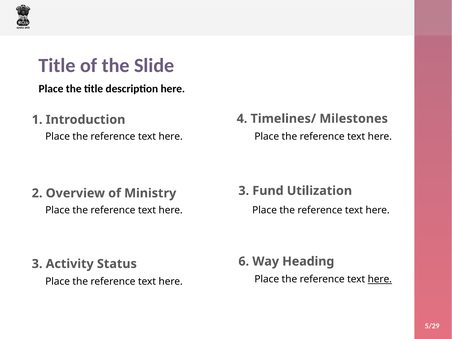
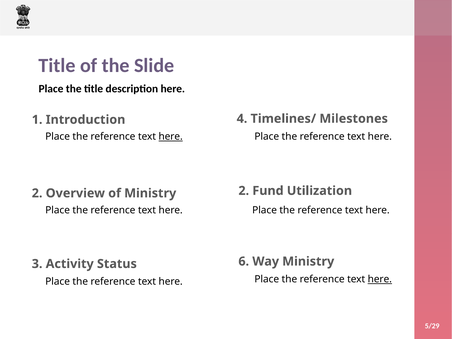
here underline: none -> present (171, 137)
Ministry 3: 3 -> 2 (244, 191)
Way Heading: Heading -> Ministry (308, 261)
